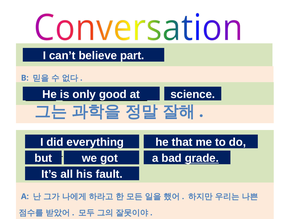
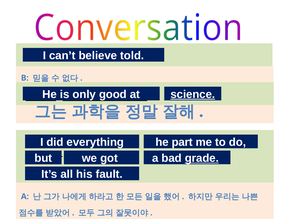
part: part -> told (132, 56)
science underline: none -> present (193, 94)
that: that -> part (182, 142)
